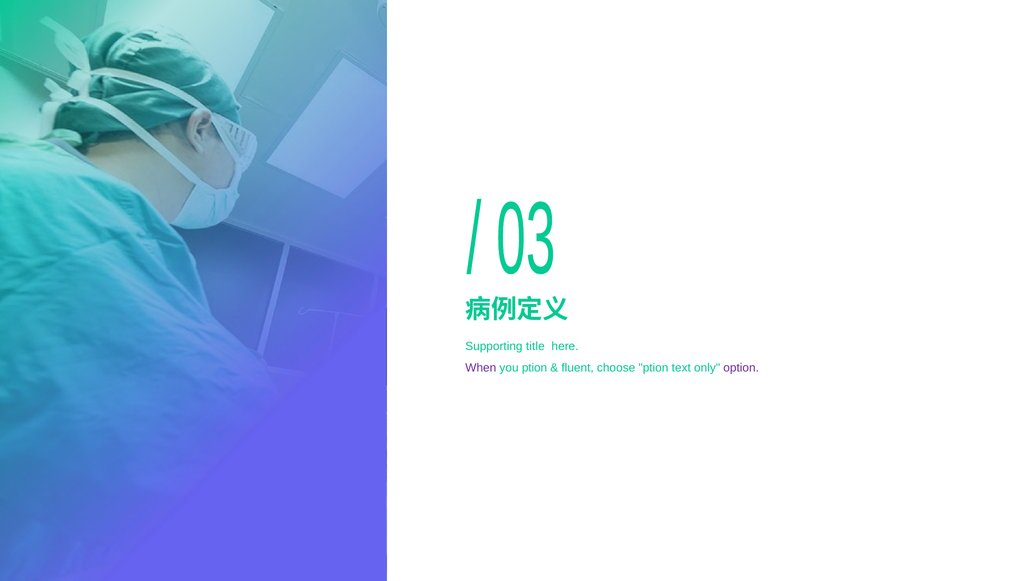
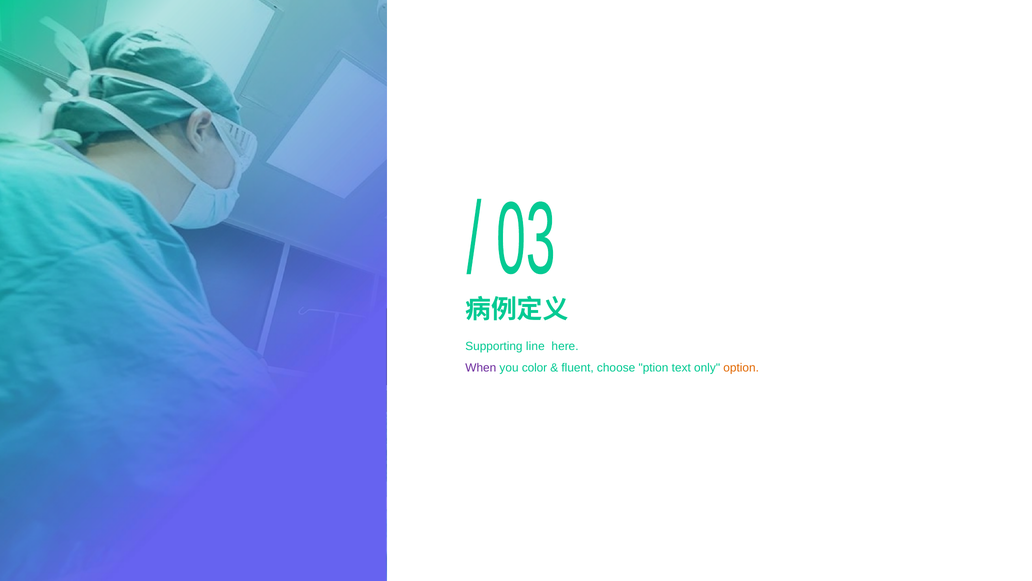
title: title -> line (535, 346)
you ption: ption -> color (535, 368)
option colour: purple -> orange (741, 368)
